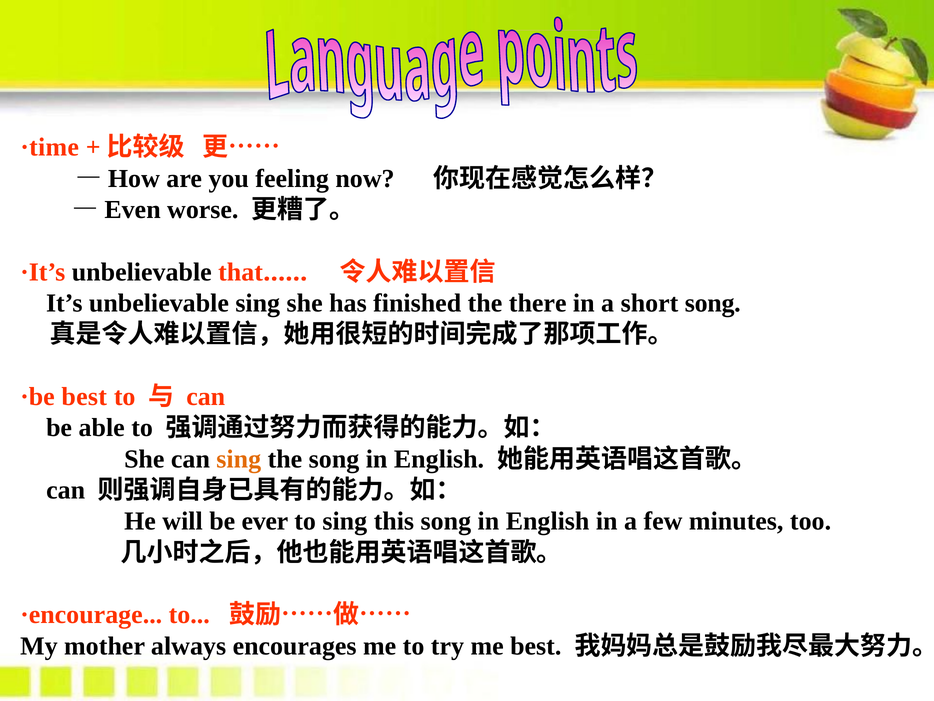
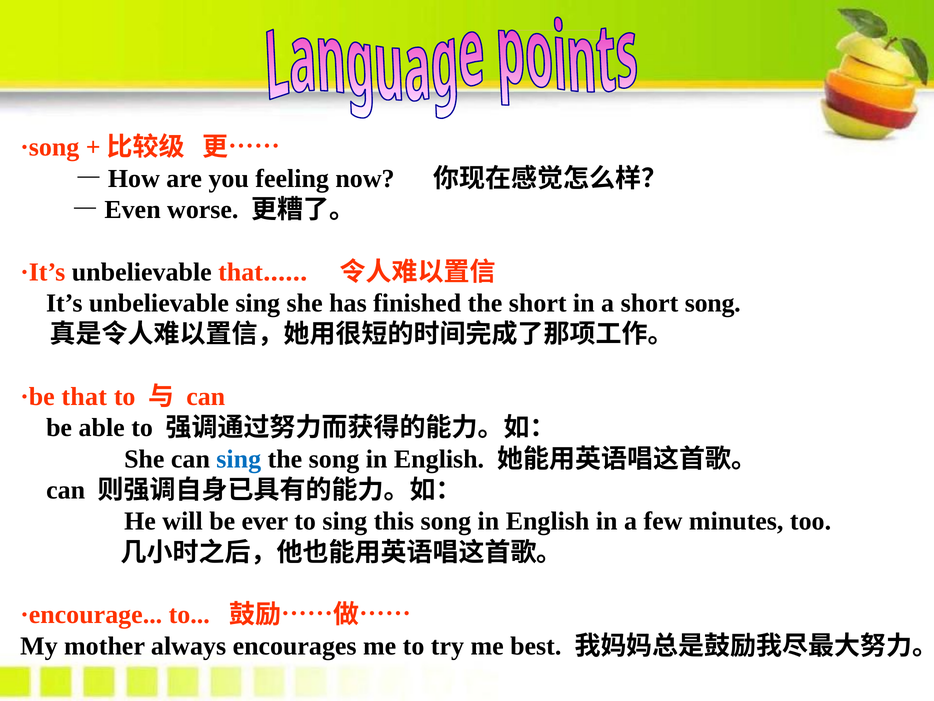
·time: ·time -> ·song (50, 147)
the there: there -> short (538, 303)
·be best: best -> that (84, 396)
sing colour: orange -> blue (239, 459)
